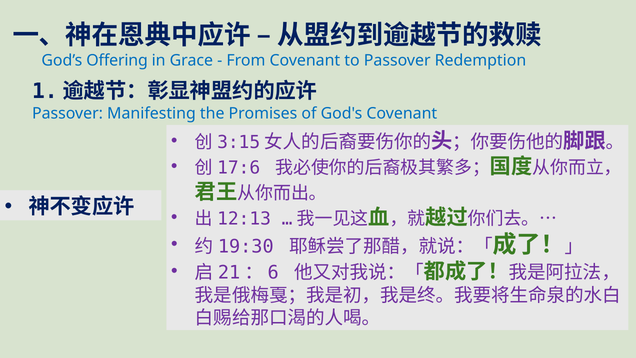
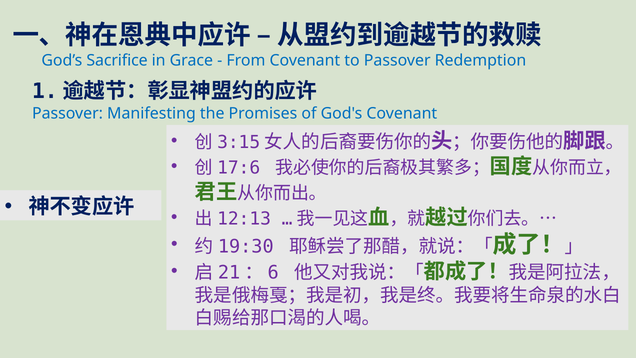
Offering: Offering -> Sacrifice (117, 60)
